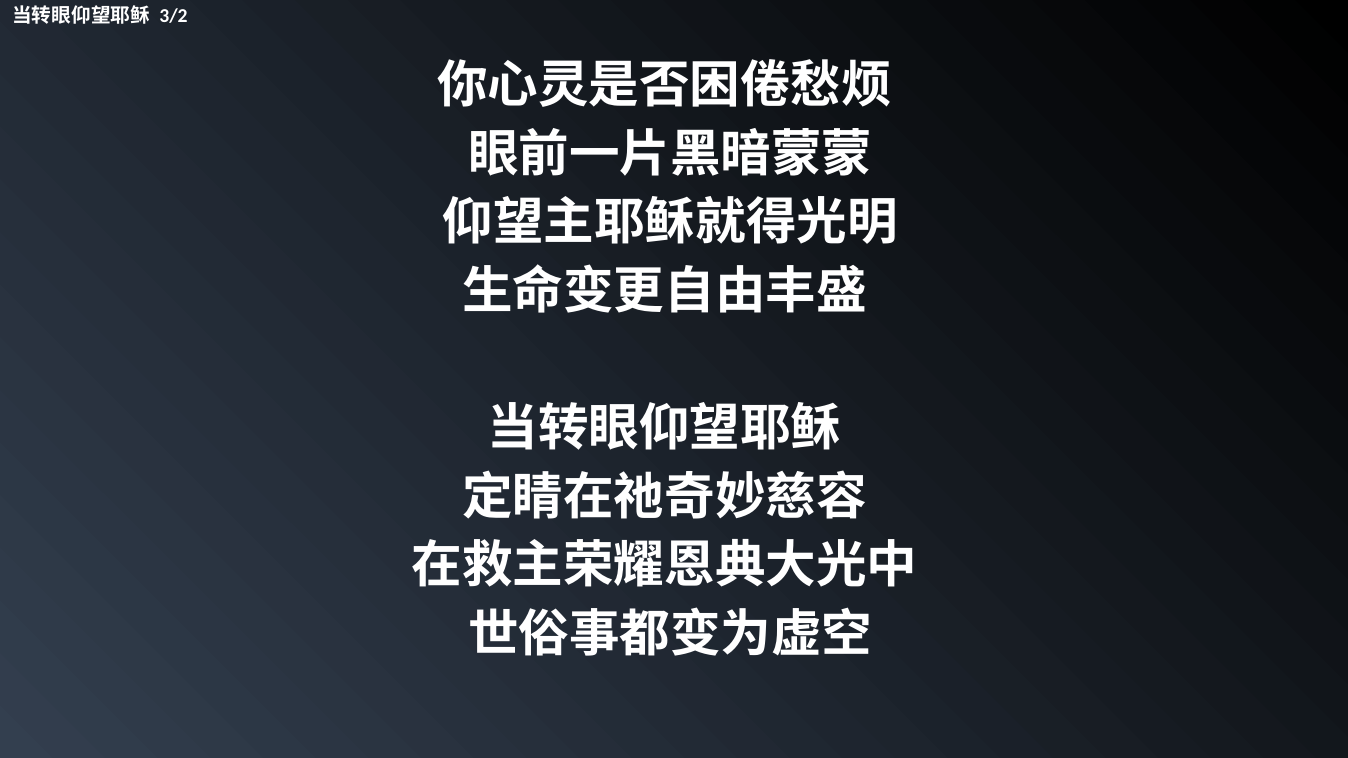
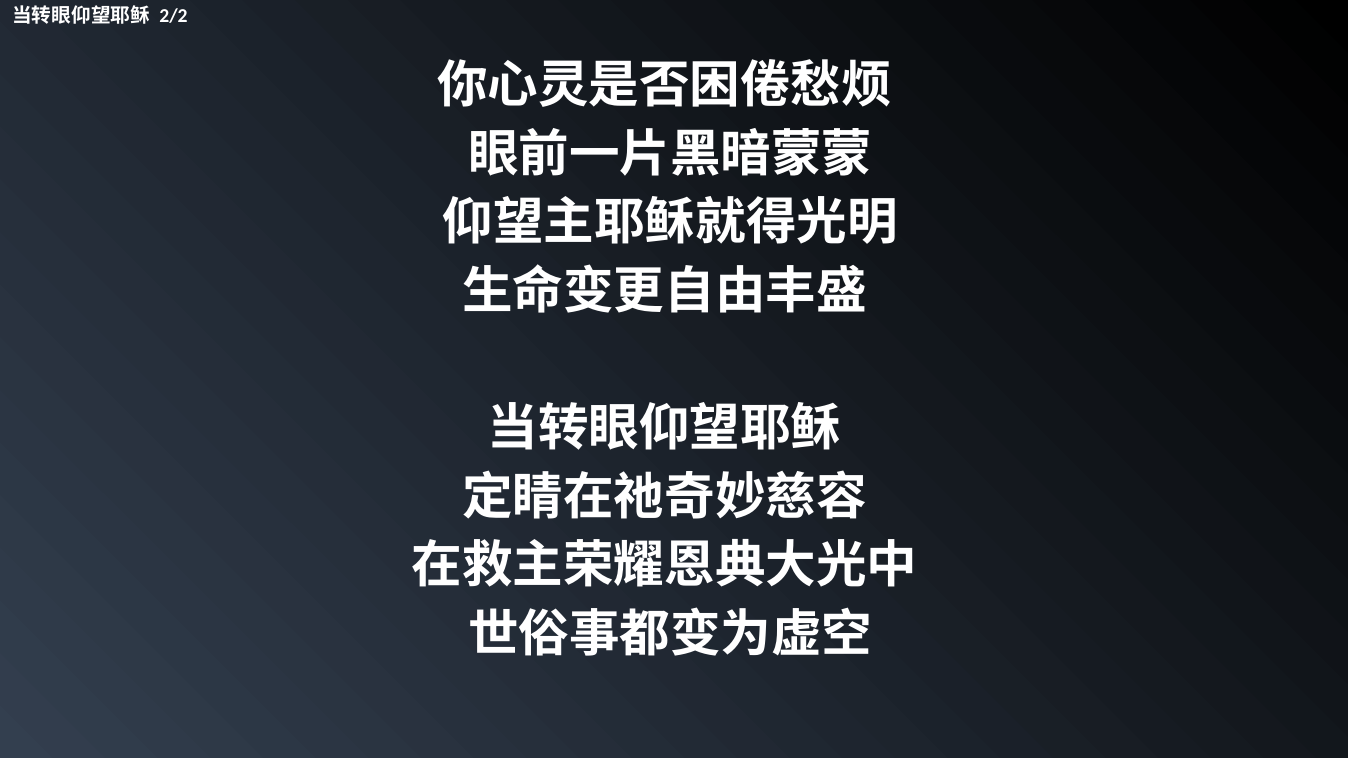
3/2: 3/2 -> 2/2 (173, 17)
